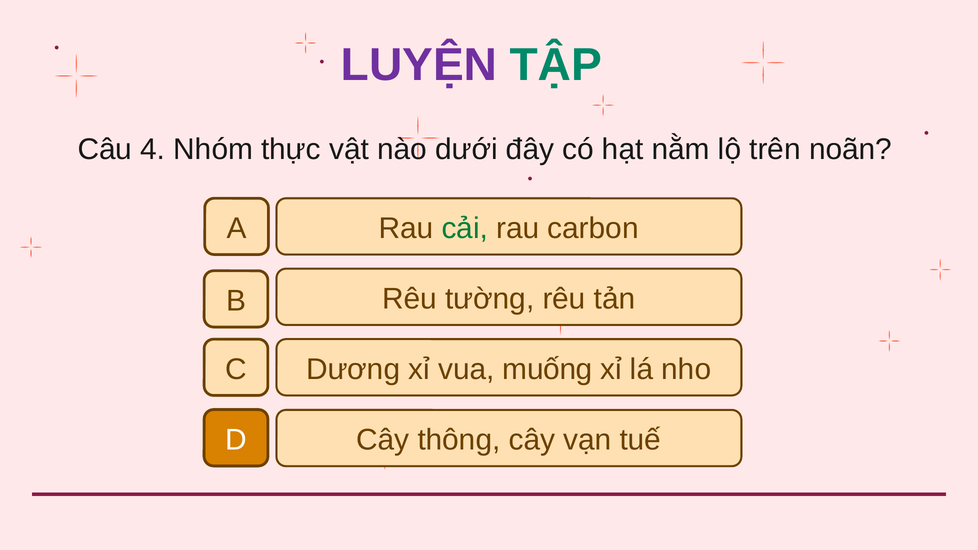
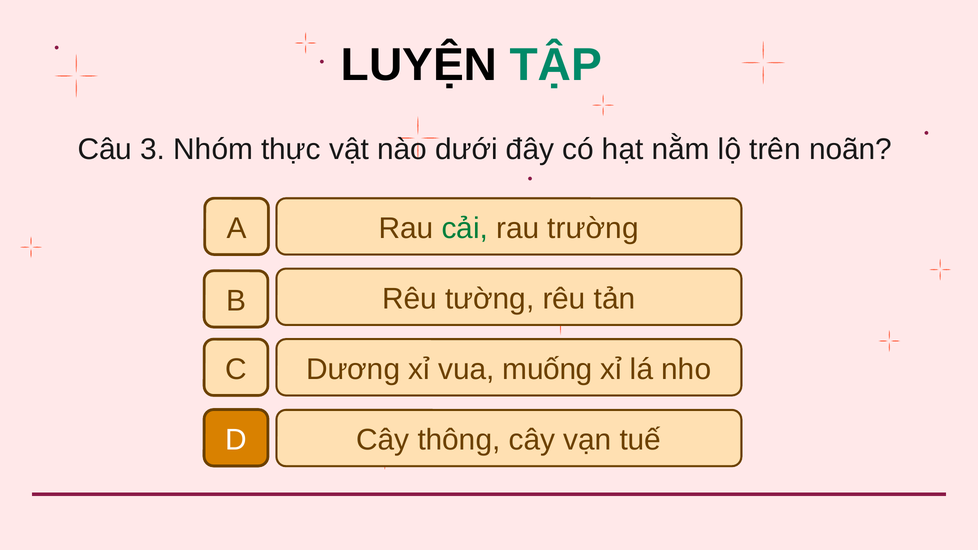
LUYỆN colour: purple -> black (419, 65)
4: 4 -> 3 (153, 149)
carbon: carbon -> trường (593, 229)
